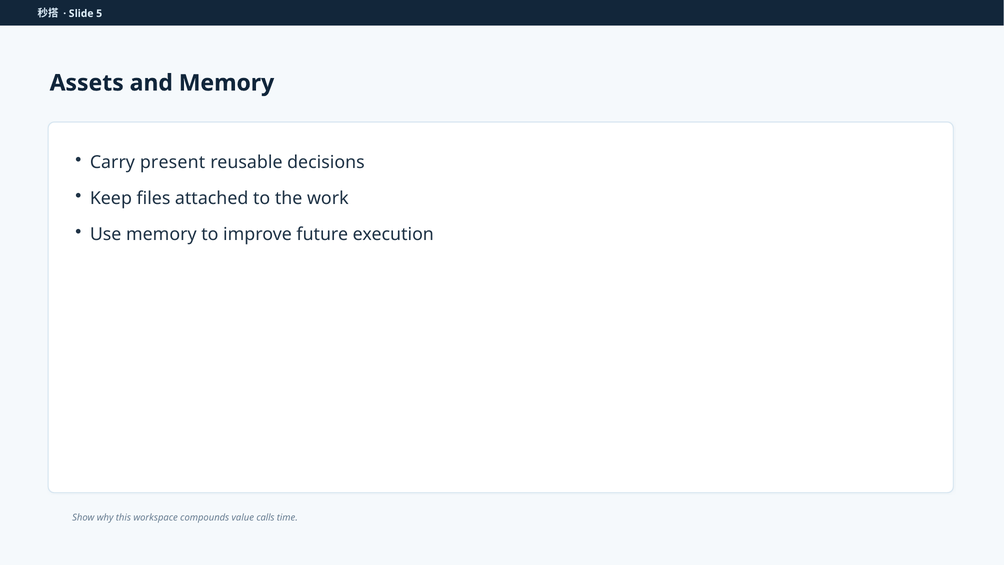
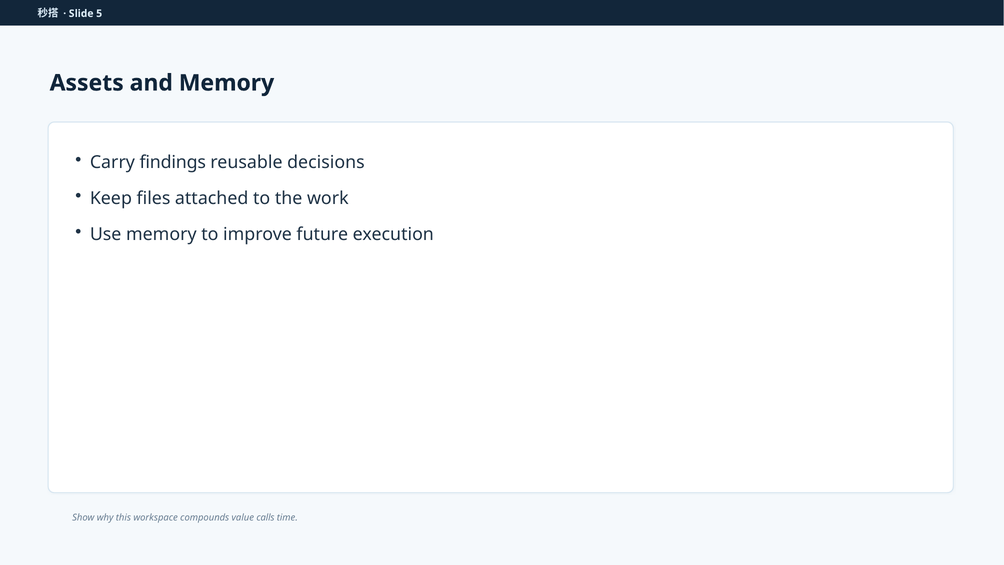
present: present -> findings (173, 162)
